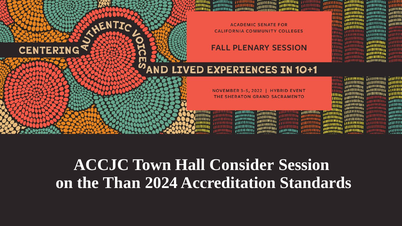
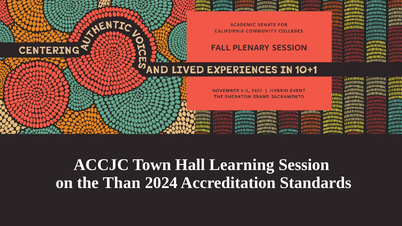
Consider: Consider -> Learning (242, 165)
